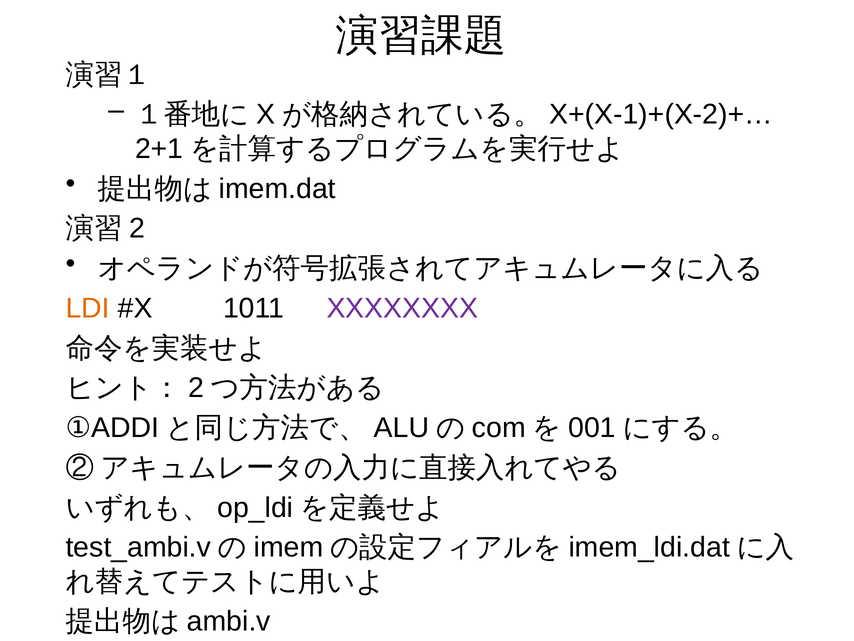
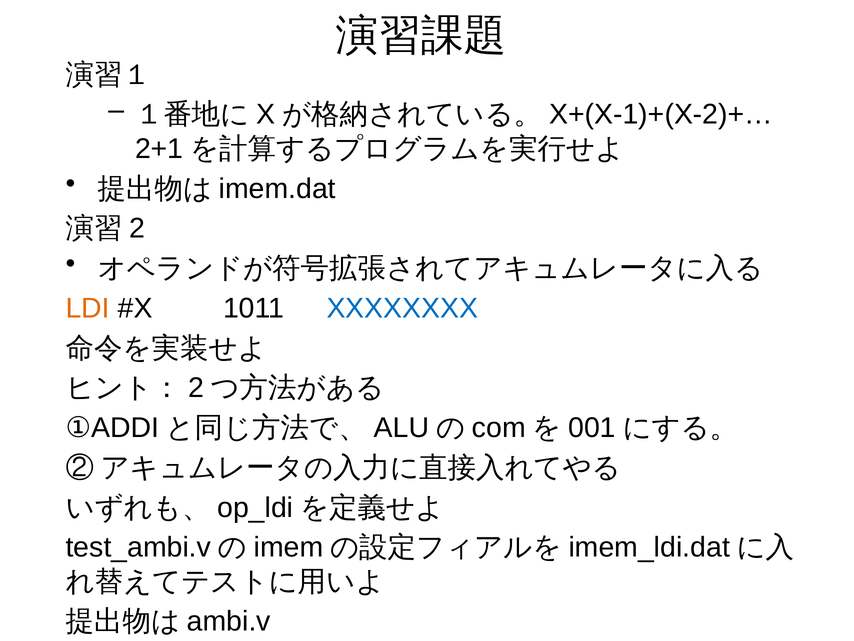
XXXXXXXX colour: purple -> blue (402, 308)
